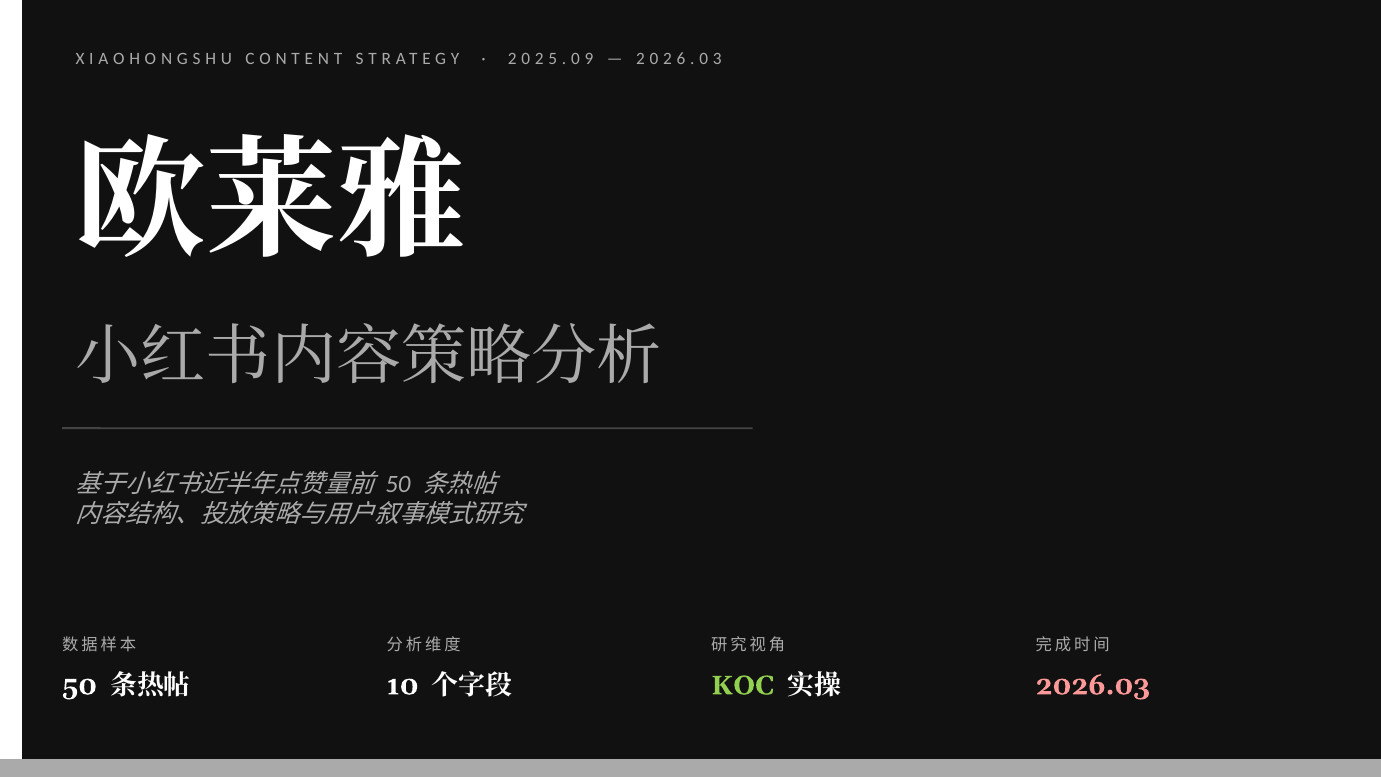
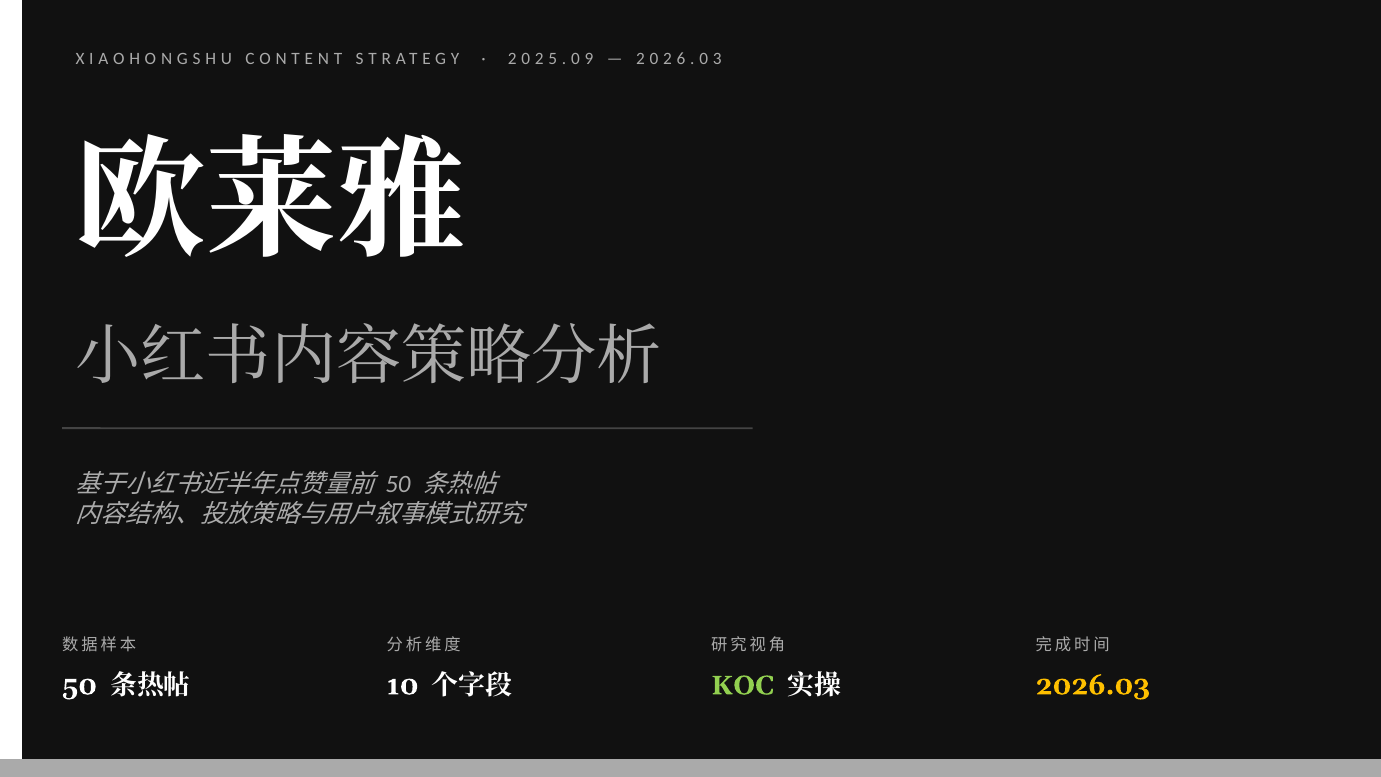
2026.03 colour: pink -> yellow (1093, 685)
